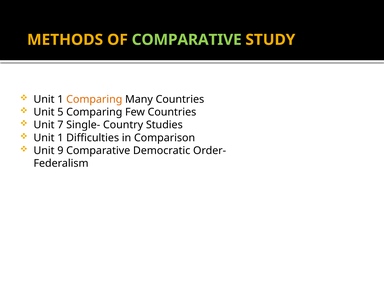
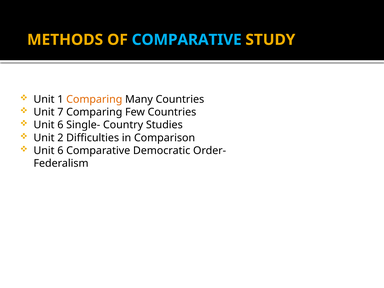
COMPARATIVE colour: light green -> light blue (187, 40)
5: 5 -> 7 (60, 112)
7: 7 -> 6 (60, 125)
1: 1 -> 2 (60, 138)
9: 9 -> 6 (60, 151)
